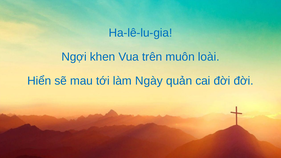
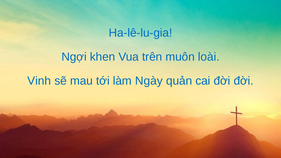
Hiển: Hiển -> Vinh (39, 81)
